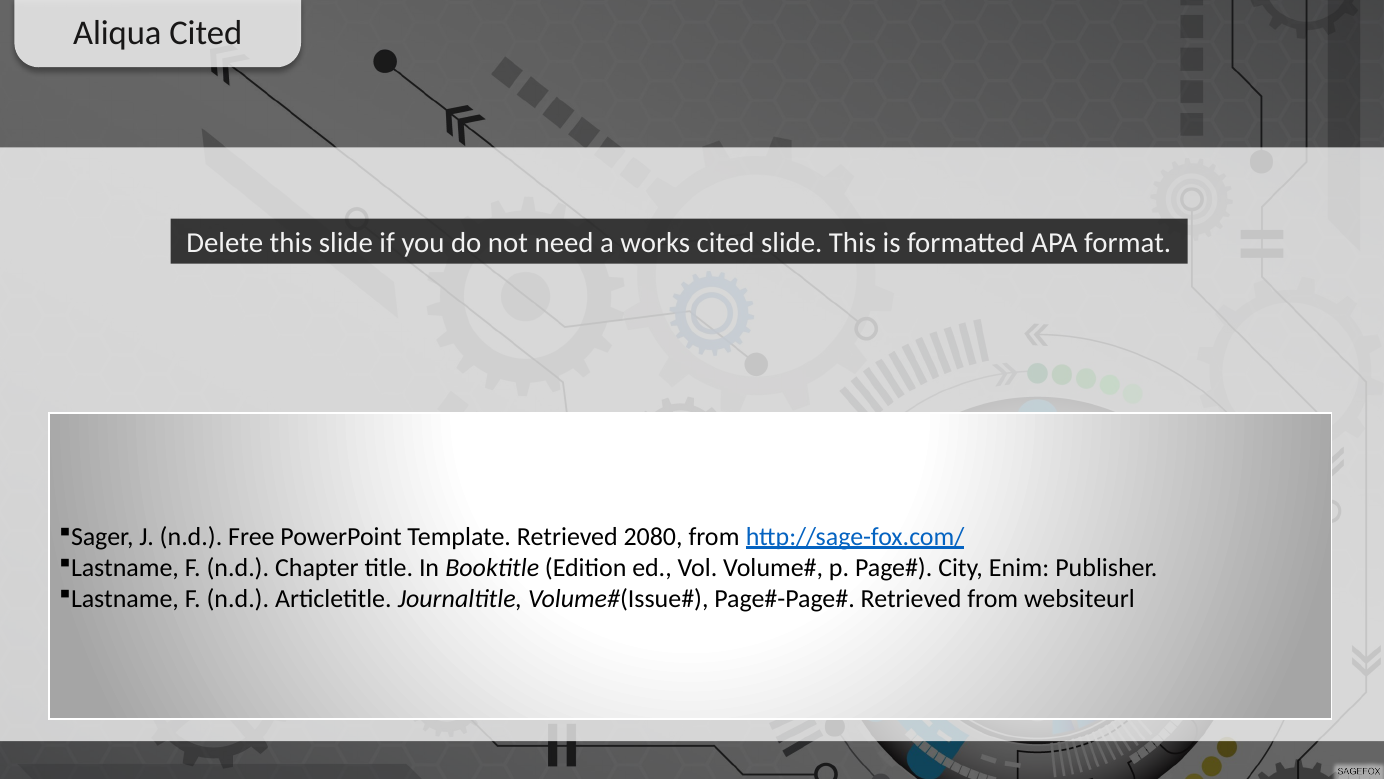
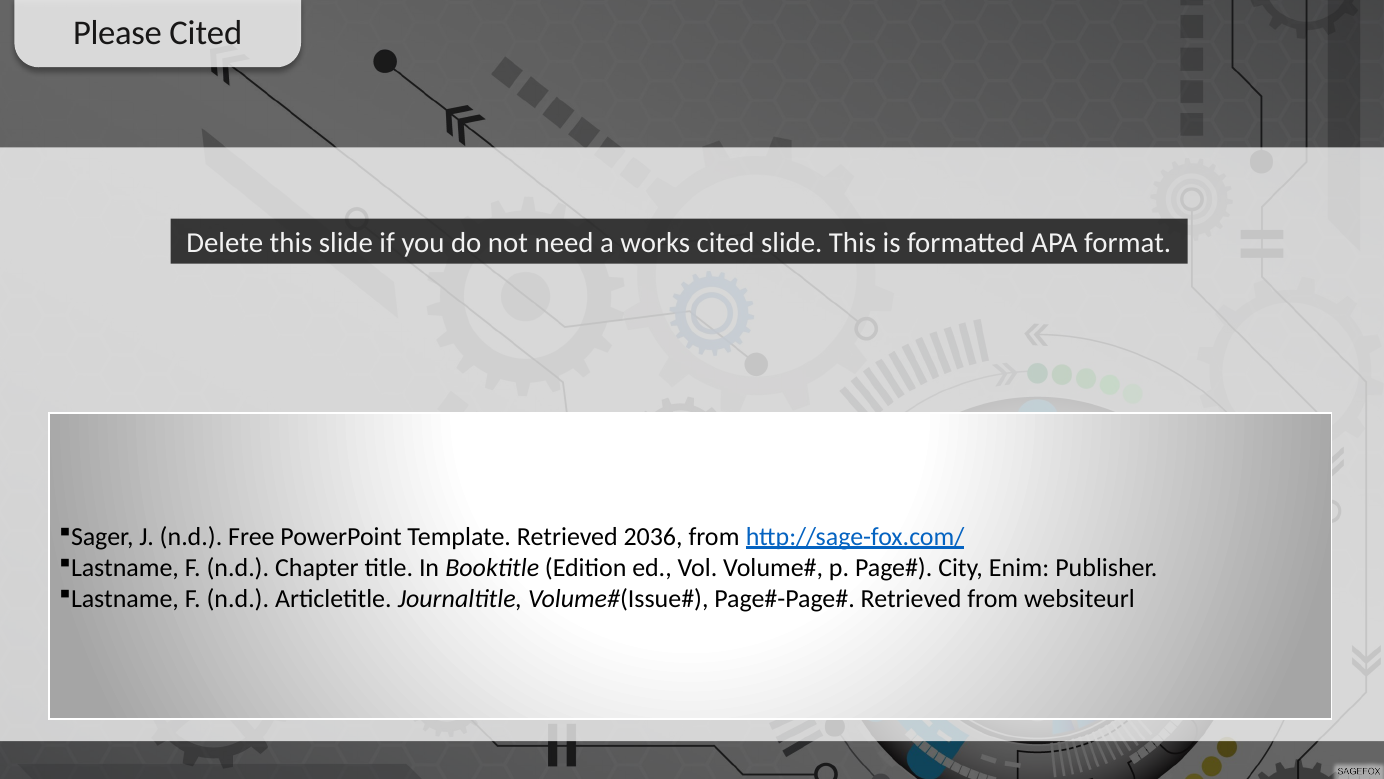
Aliqua: Aliqua -> Please (117, 33)
2080: 2080 -> 2036 (653, 536)
